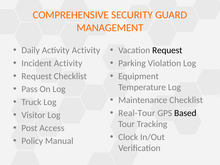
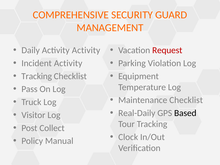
Request colour: black -> red (167, 50)
Request: Request -> Tracking (37, 76)
Real-Tour: Real-Tour -> Real-Daily (137, 113)
Access: Access -> Collect (52, 128)
